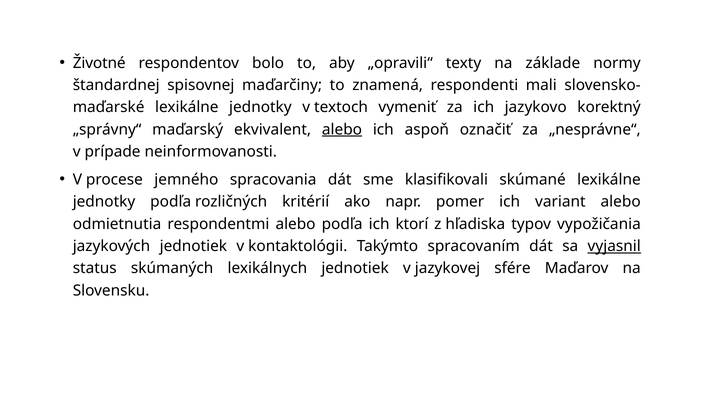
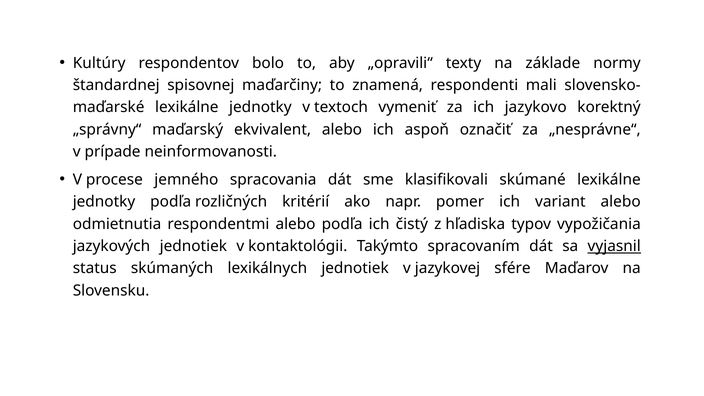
Životné: Životné -> Kultúry (99, 63)
alebo underline: present -> none (342, 130)
ktorí: ktorí -> čistý (412, 224)
